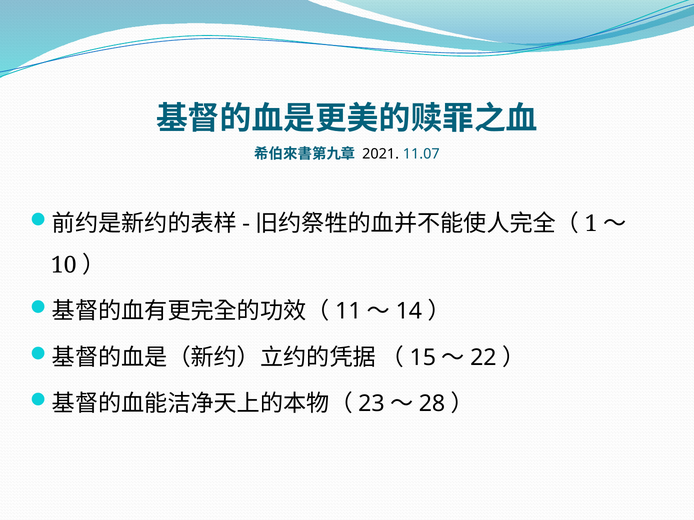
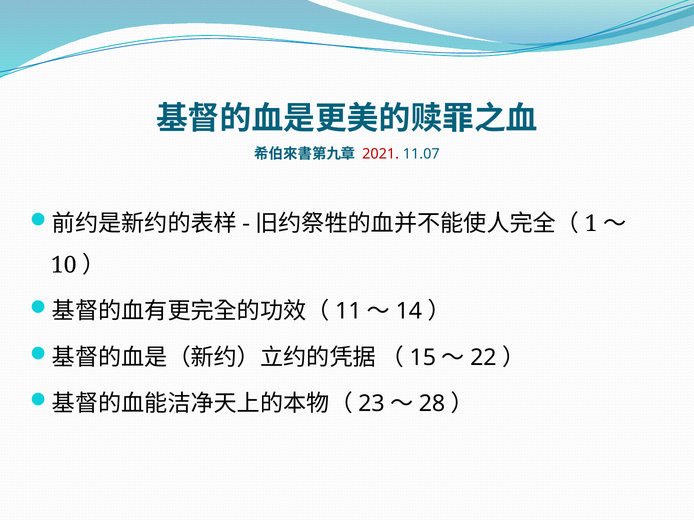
2021 colour: black -> red (381, 154)
